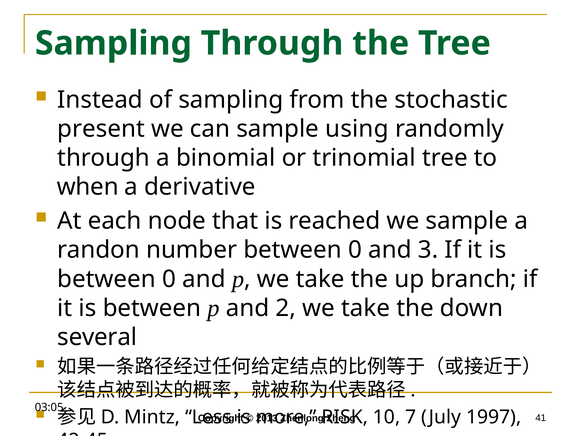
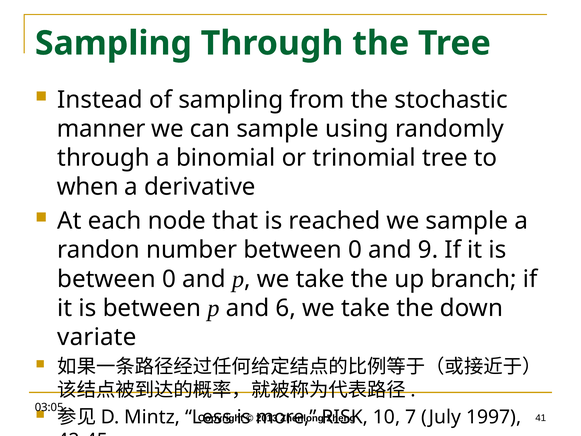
present: present -> manner (101, 129)
3: 3 -> 9 (428, 250)
2: 2 -> 6 (286, 308)
several: several -> variate (97, 337)
